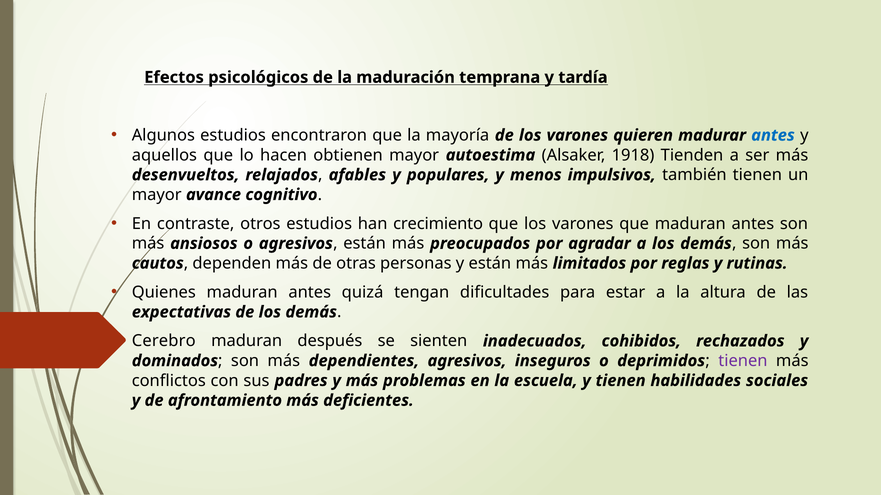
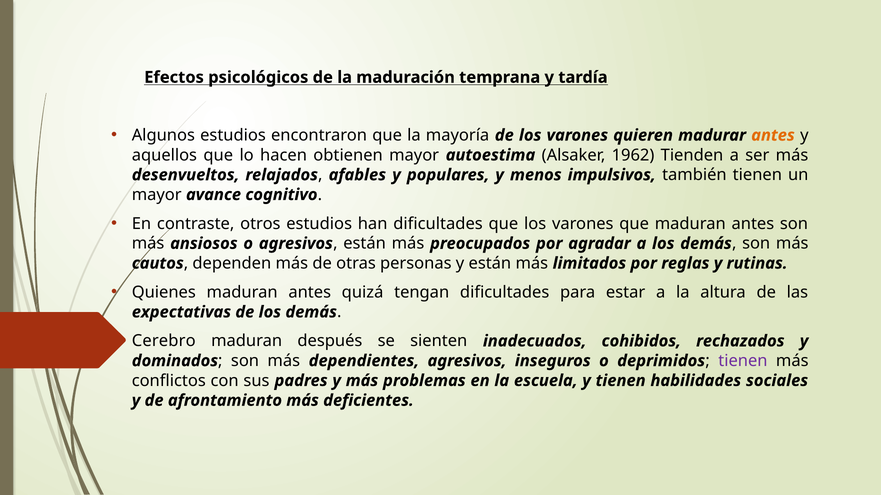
antes colour: blue -> orange (773, 135)
1918: 1918 -> 1962 (633, 155)
han crecimiento: crecimiento -> dificultades (438, 224)
